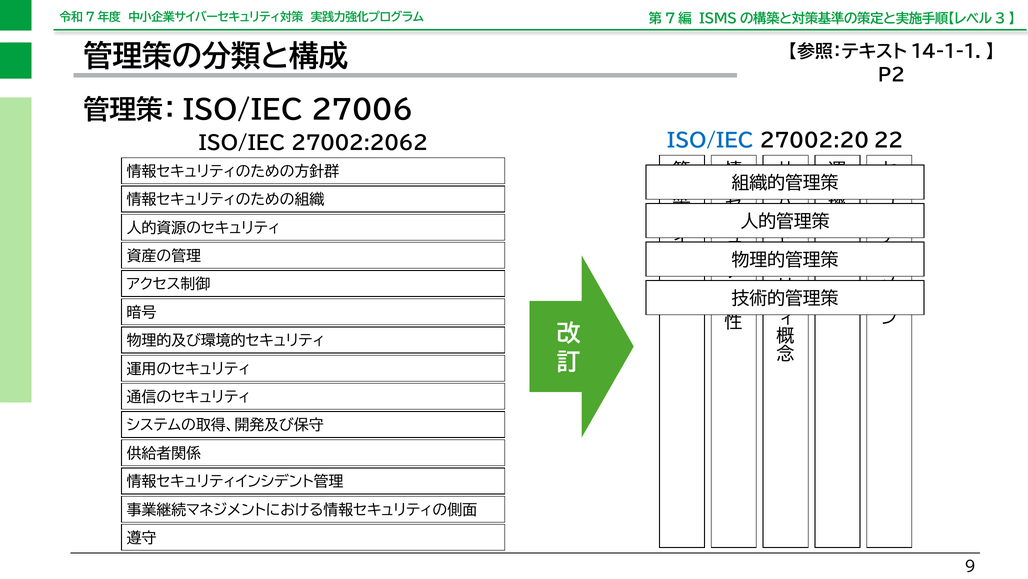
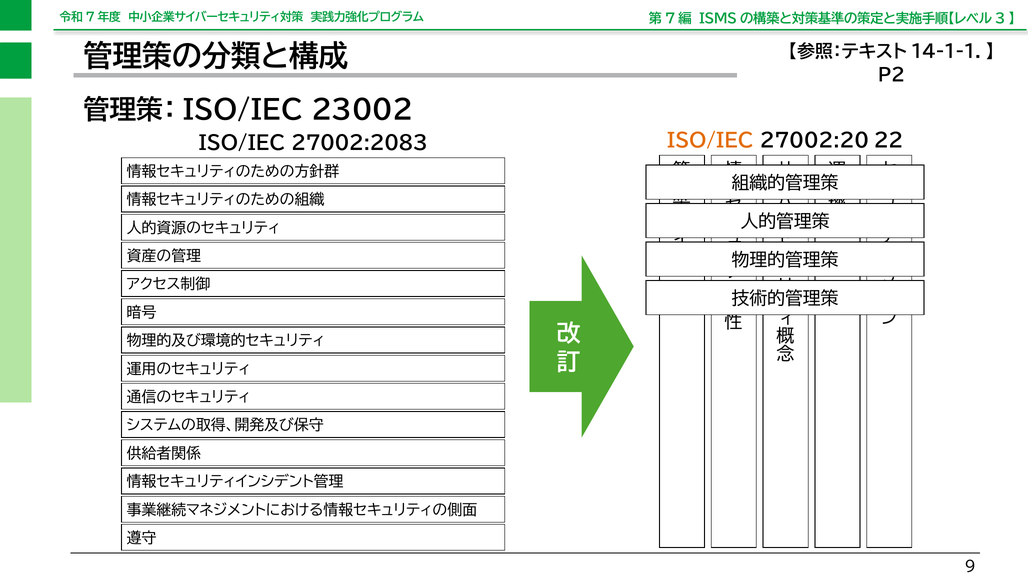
27006: 27006 -> 23002 (362, 110)
ISO/IEC colour: blue -> orange (710, 141)
27002:2062: 27002:2062 -> 27002:2083 (360, 143)
